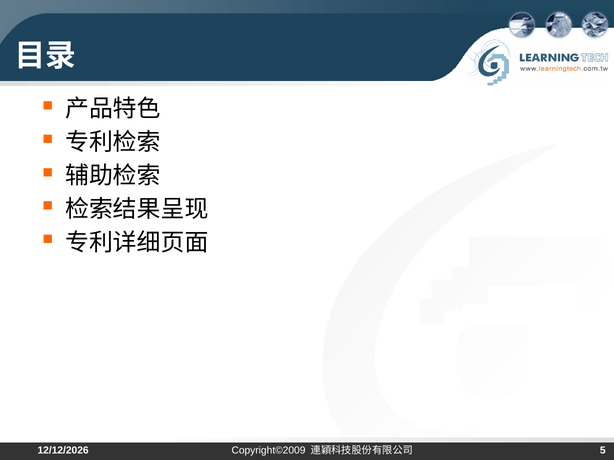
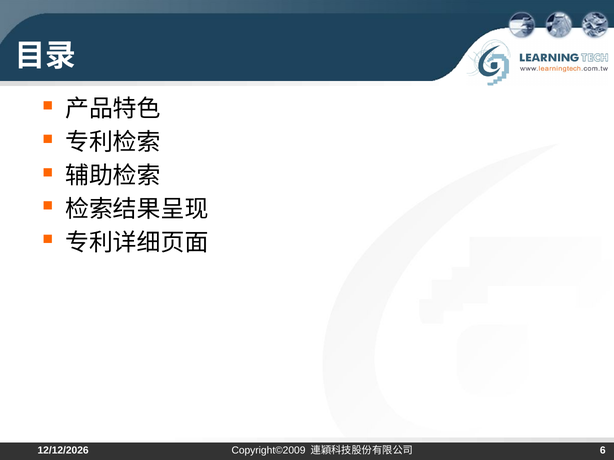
5: 5 -> 6 (603, 451)
